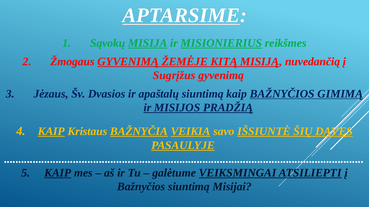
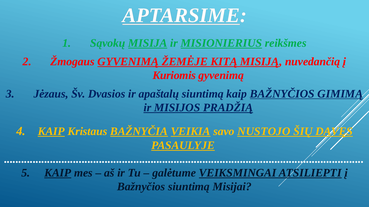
Sugrįžus: Sugrįžus -> Kuriomis (174, 76)
IŠSIUNTĖ: IŠSIUNTĖ -> NUSTOJO (264, 132)
